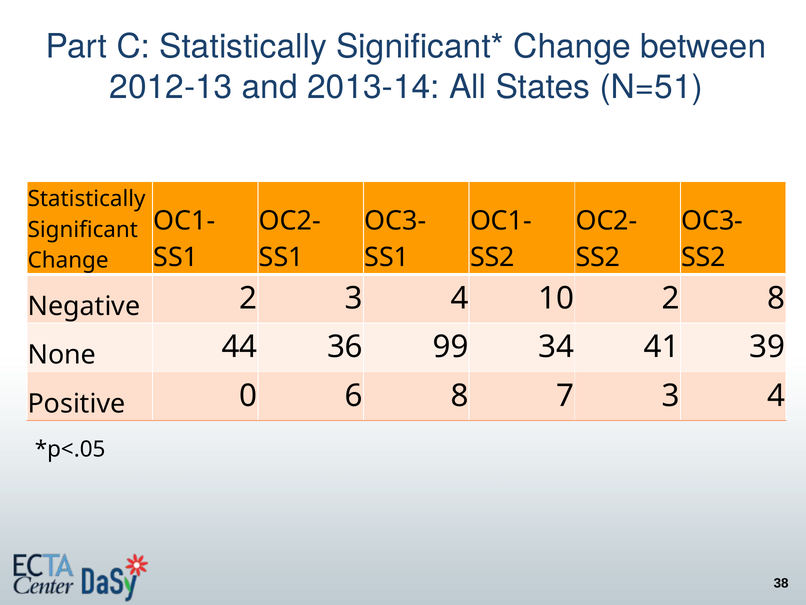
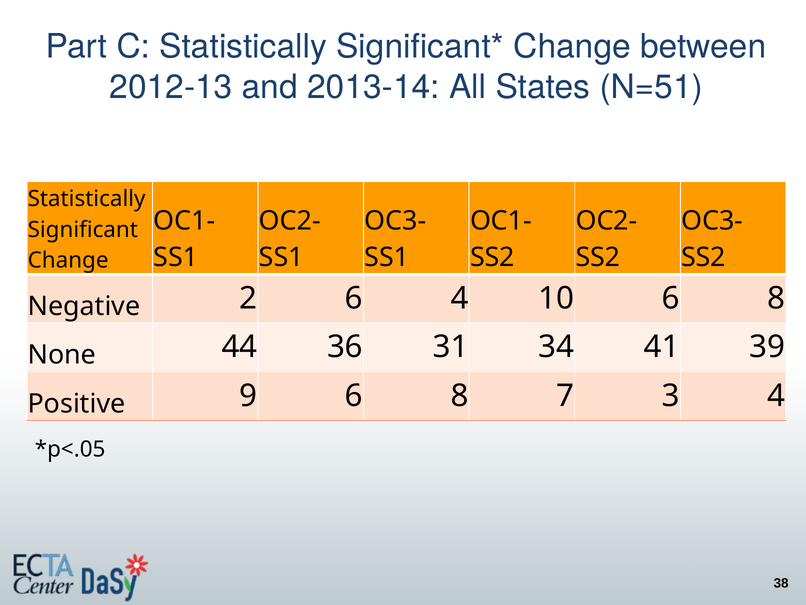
2 3: 3 -> 6 (354, 298)
10 2: 2 -> 6 (671, 298)
99: 99 -> 31 (451, 347)
0: 0 -> 9 (248, 395)
